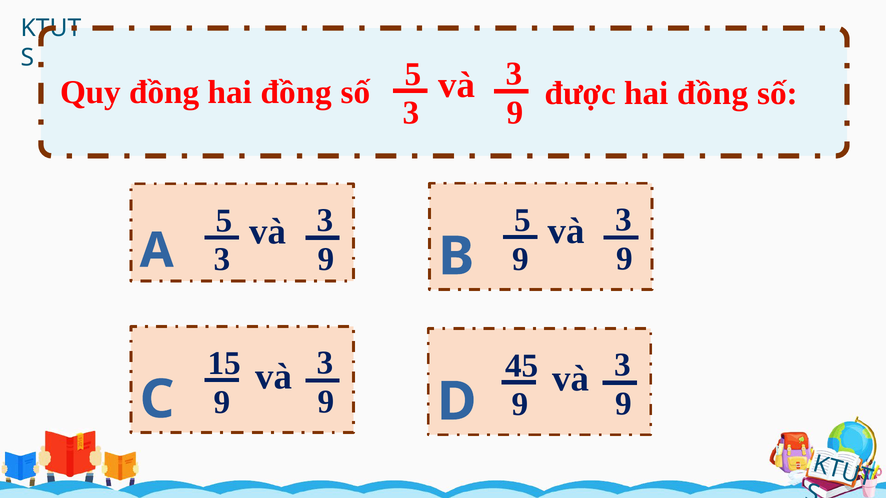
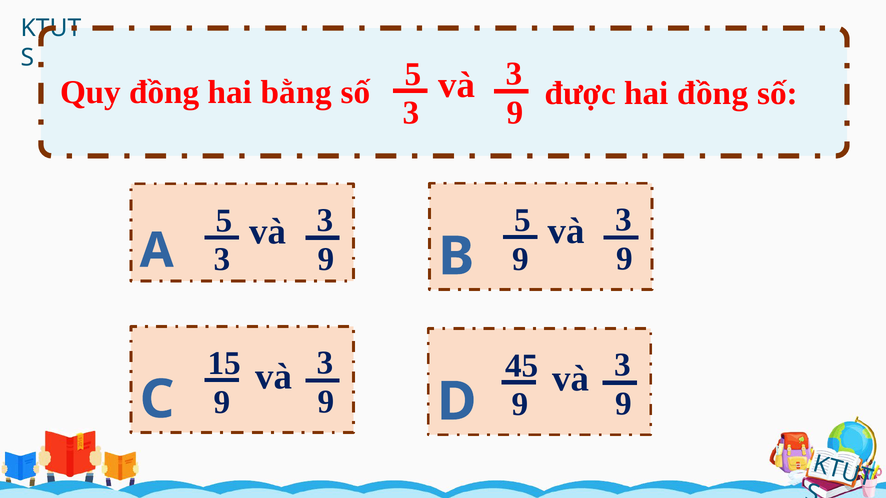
đồng hai đồng: đồng -> bằng (296, 92)
